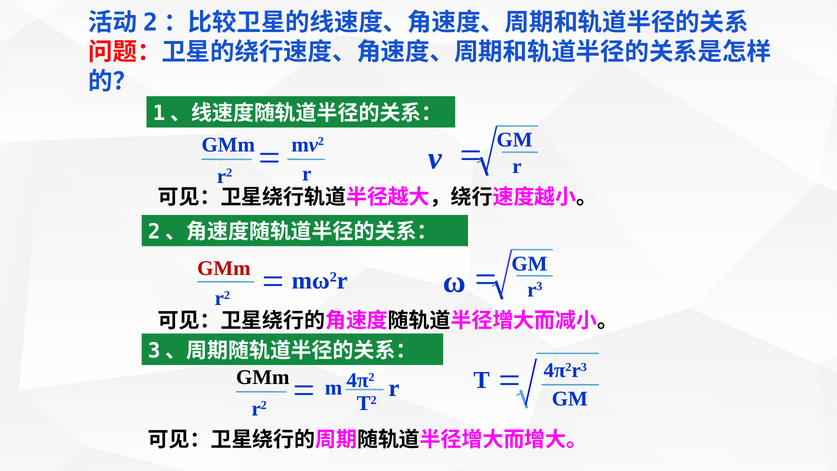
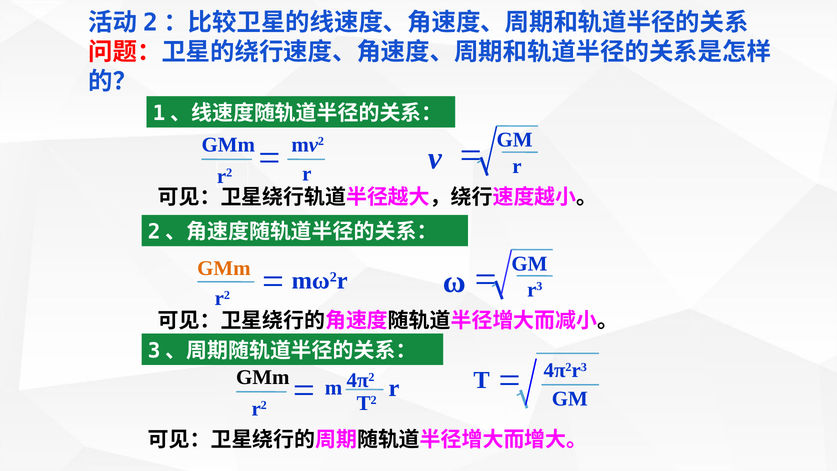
GMm colour: red -> orange (224, 268)
